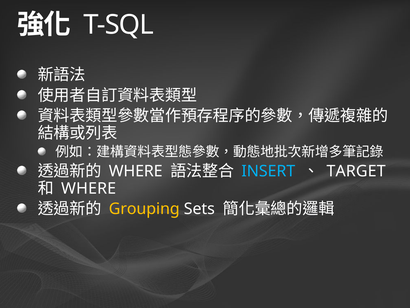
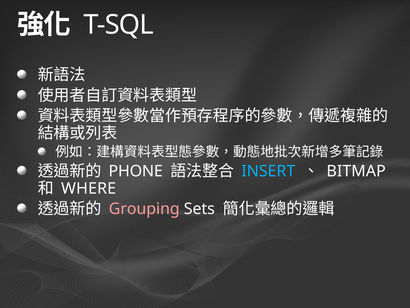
WHERE: WHERE -> PHONE (136, 171)
TARGET: TARGET -> BITMAP (356, 171)
Grouping colour: yellow -> pink (144, 209)
